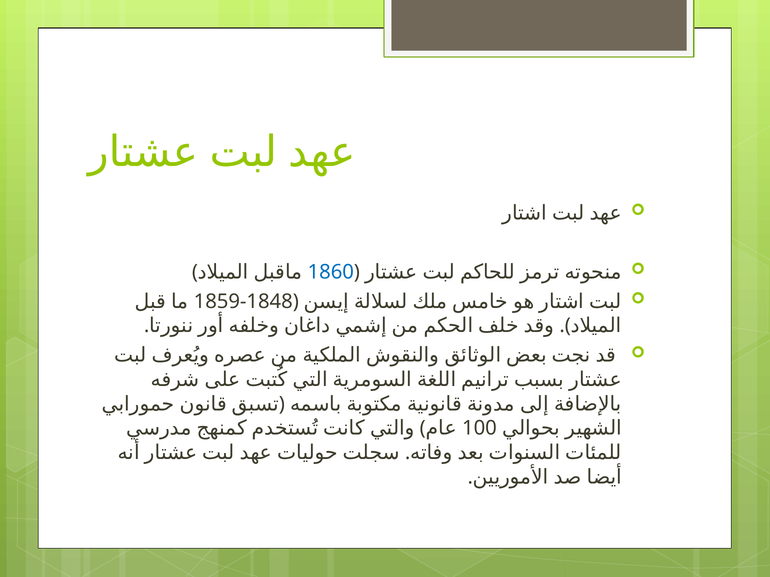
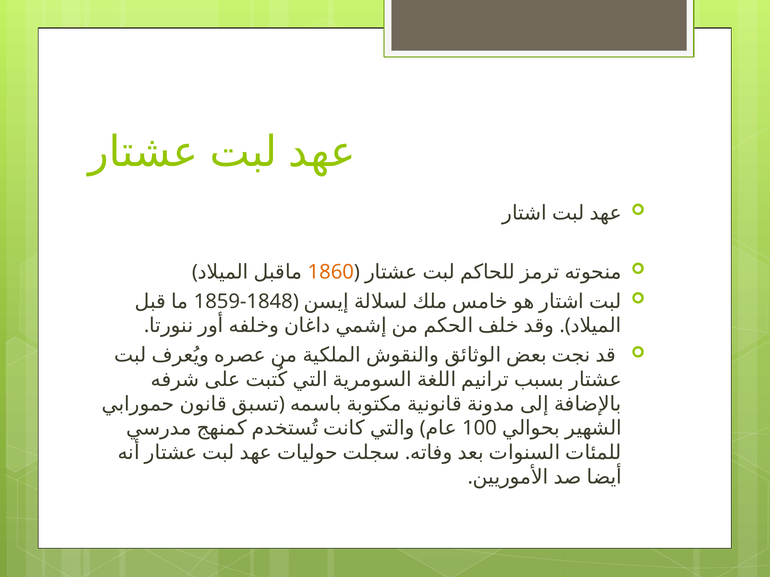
1860 colour: blue -> orange (331, 272)
